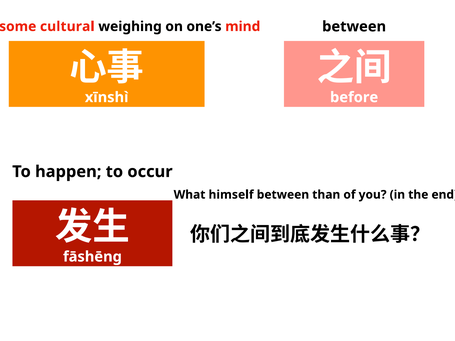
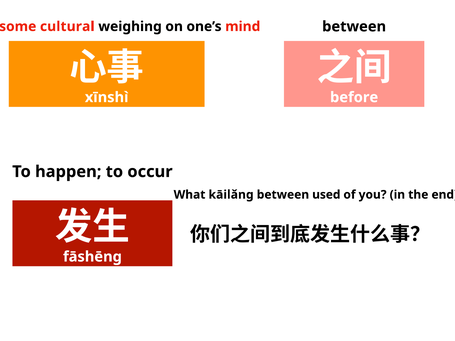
himself: himself -> kāilǎng (231, 195)
than: than -> used (326, 195)
